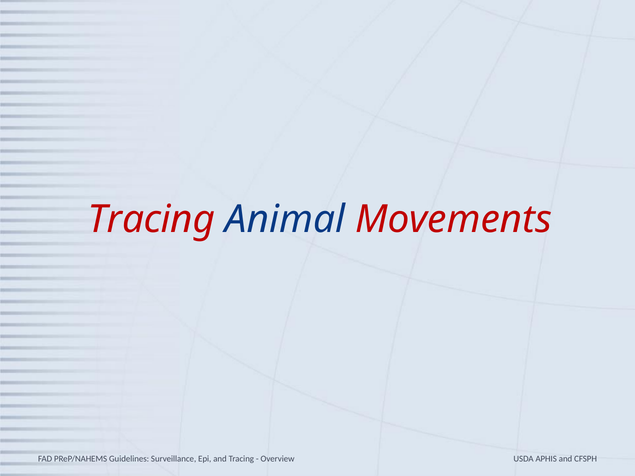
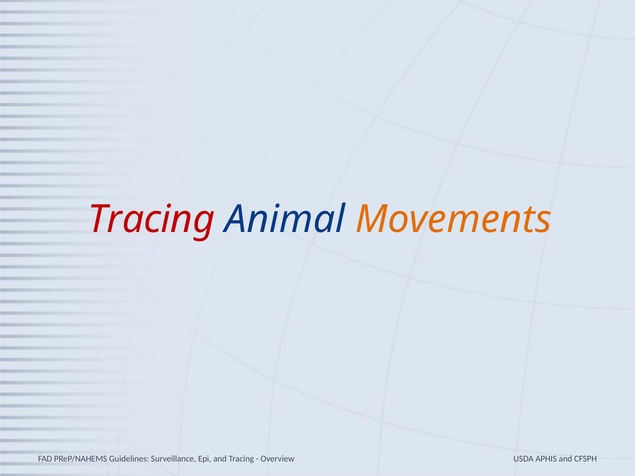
Movements colour: red -> orange (454, 220)
